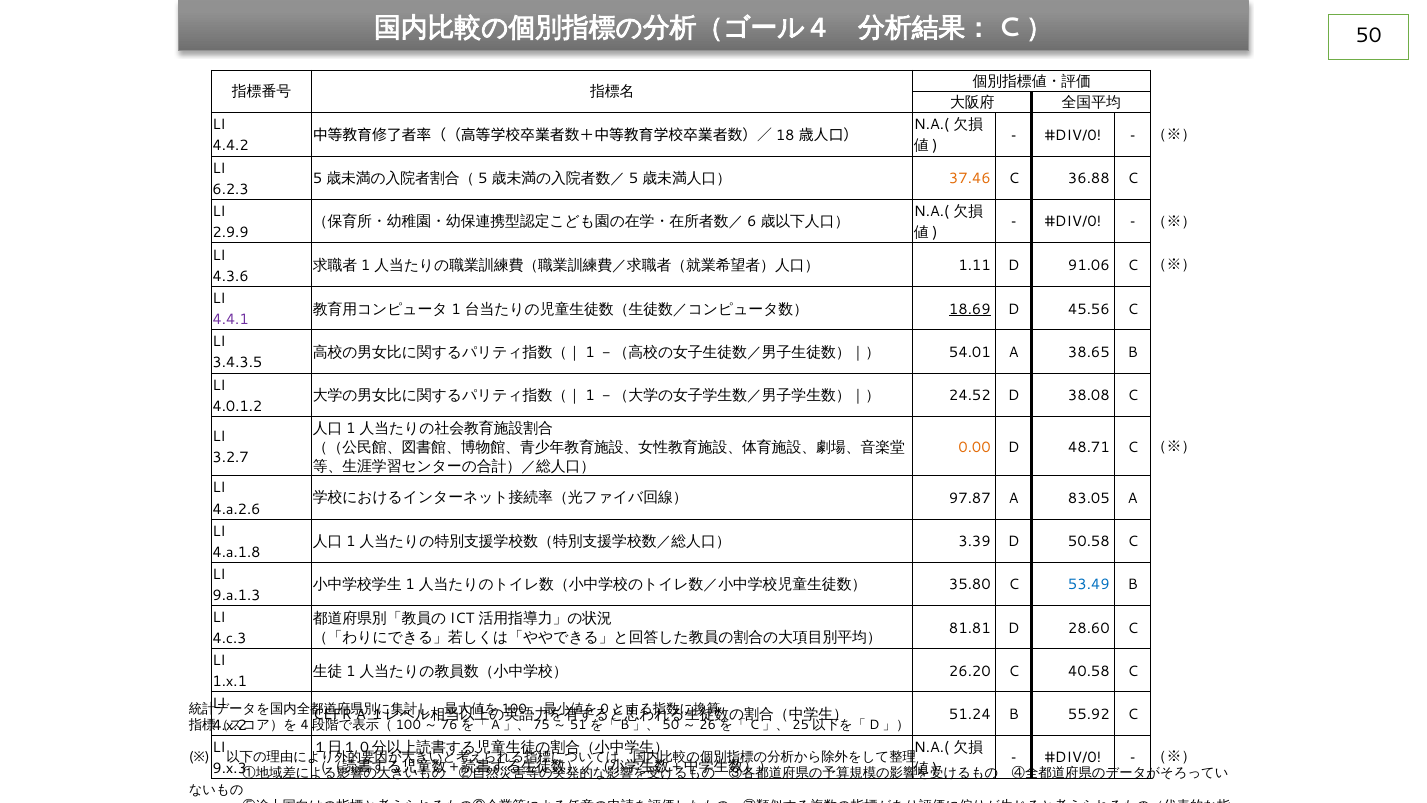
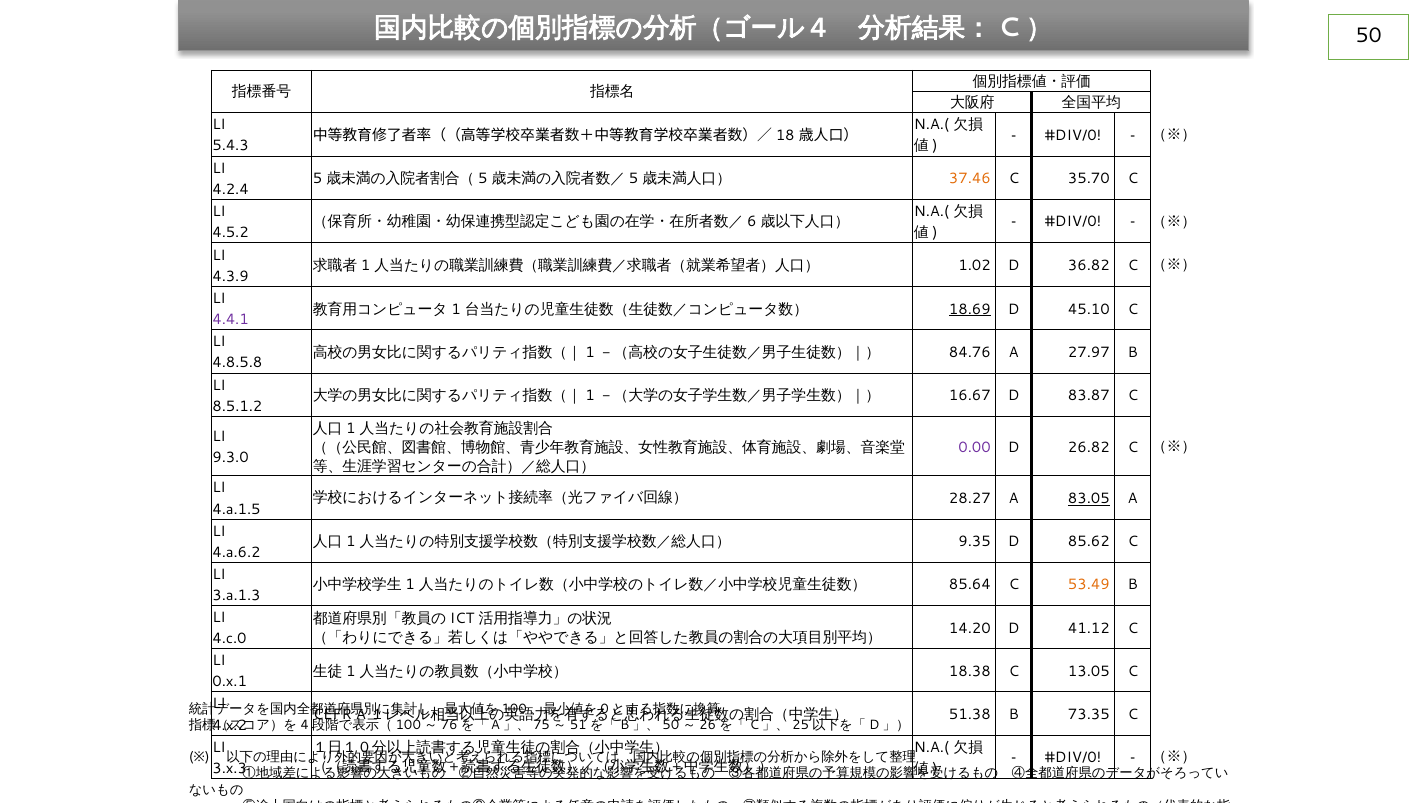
4.4.2: 4.4.2 -> 5.4.3 (231, 146)
36.88: 36.88 -> 35.70 (1089, 179)
6.2.3: 6.2.3 -> 4.2.4 (231, 189)
2.9.9: 2.9.9 -> 4.5.2 (231, 232)
1.11: 1.11 -> 1.02 (975, 266)
91.06: 91.06 -> 36.82 (1089, 266)
4.3.6: 4.3.6 -> 4.3.9 (231, 276)
45.56: 45.56 -> 45.10 (1089, 309)
54.01: 54.01 -> 84.76 (970, 352)
38.65: 38.65 -> 27.97 (1089, 352)
3.4.3.5: 3.4.3.5 -> 4.8.5.8 (237, 363)
24.52: 24.52 -> 16.67 (970, 396)
38.08: 38.08 -> 83.87 (1089, 396)
4.0.1.2: 4.0.1.2 -> 8.5.1.2 (237, 406)
0.00 colour: orange -> purple (975, 447)
48.71: 48.71 -> 26.82 (1089, 447)
3.2.7: 3.2.7 -> 9.3.0 (231, 458)
97.87: 97.87 -> 28.27 (970, 498)
83.05 underline: none -> present (1089, 498)
4.a.2.6: 4.a.2.6 -> 4.a.1.5 (236, 509)
3.39: 3.39 -> 9.35 (975, 542)
50.58: 50.58 -> 85.62 (1089, 542)
4.a.1.8: 4.a.1.8 -> 4.a.6.2 (236, 552)
35.80: 35.80 -> 85.64 (970, 585)
53.49 colour: blue -> orange (1089, 585)
9.a.1.3: 9.a.1.3 -> 3.a.1.3 (236, 595)
81.81: 81.81 -> 14.20 (970, 628)
28.60: 28.60 -> 41.12 (1089, 628)
4.c.3: 4.c.3 -> 4.c.0 (229, 638)
26.20: 26.20 -> 18.38 (970, 671)
40.58: 40.58 -> 13.05 (1089, 671)
1.x.1: 1.x.1 -> 0.x.1 (230, 682)
51.24: 51.24 -> 51.38 (970, 714)
55.92: 55.92 -> 73.35 (1089, 714)
9.x.3: 9.x.3 -> 3.x.3 (230, 768)
